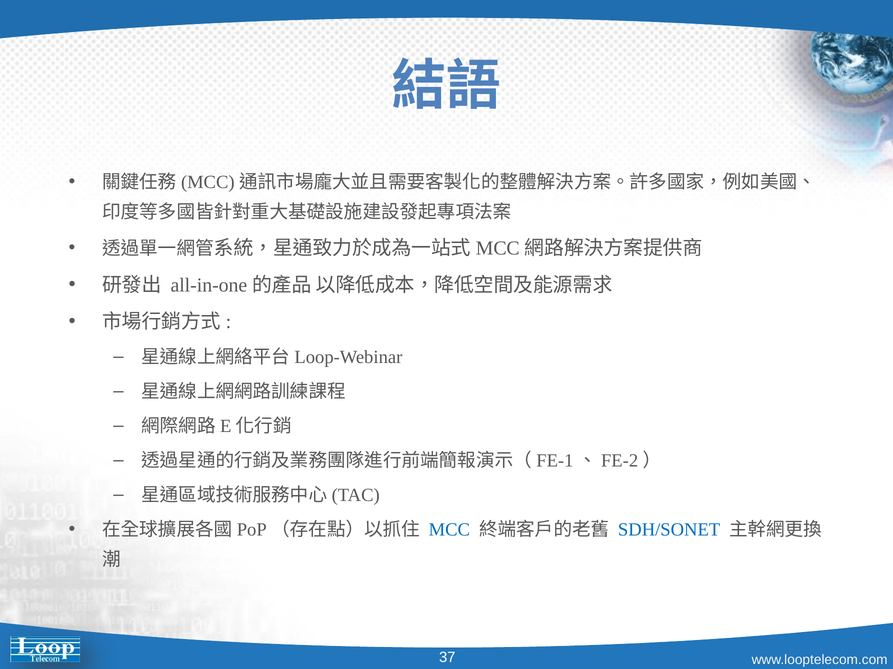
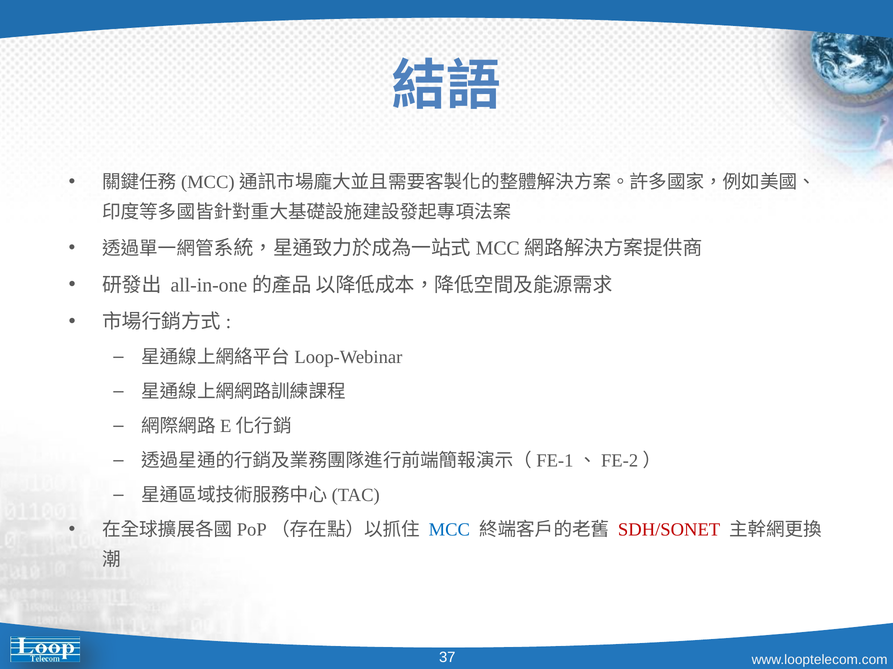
SDH/SONET colour: blue -> red (669, 530)
